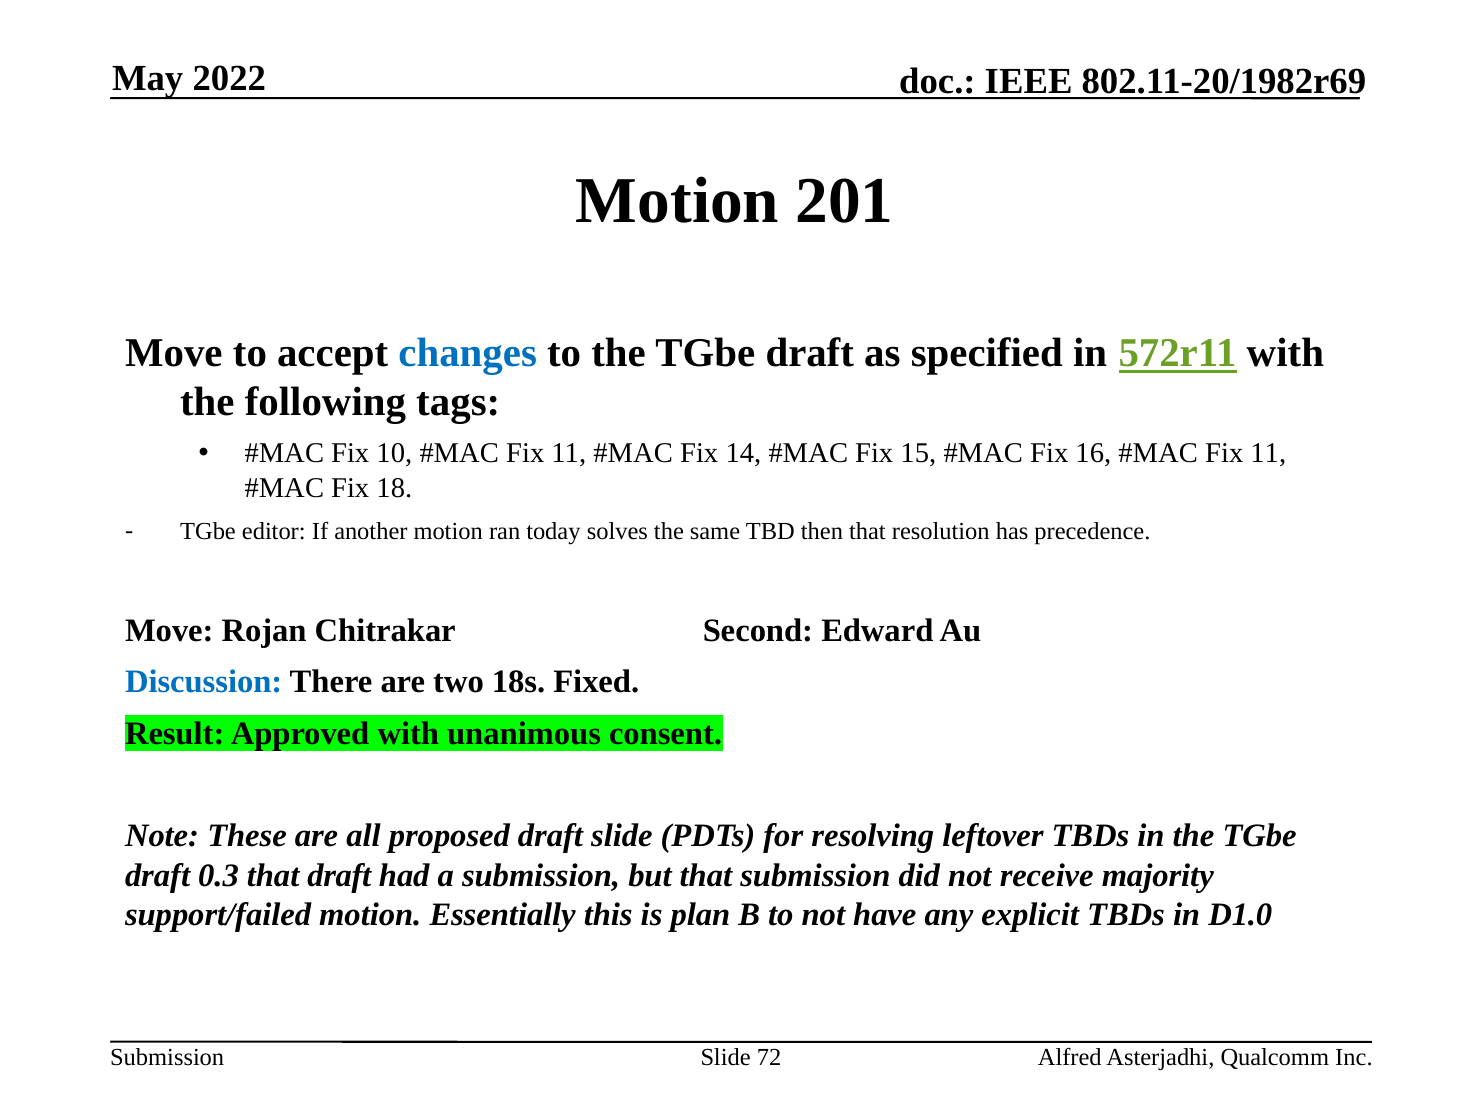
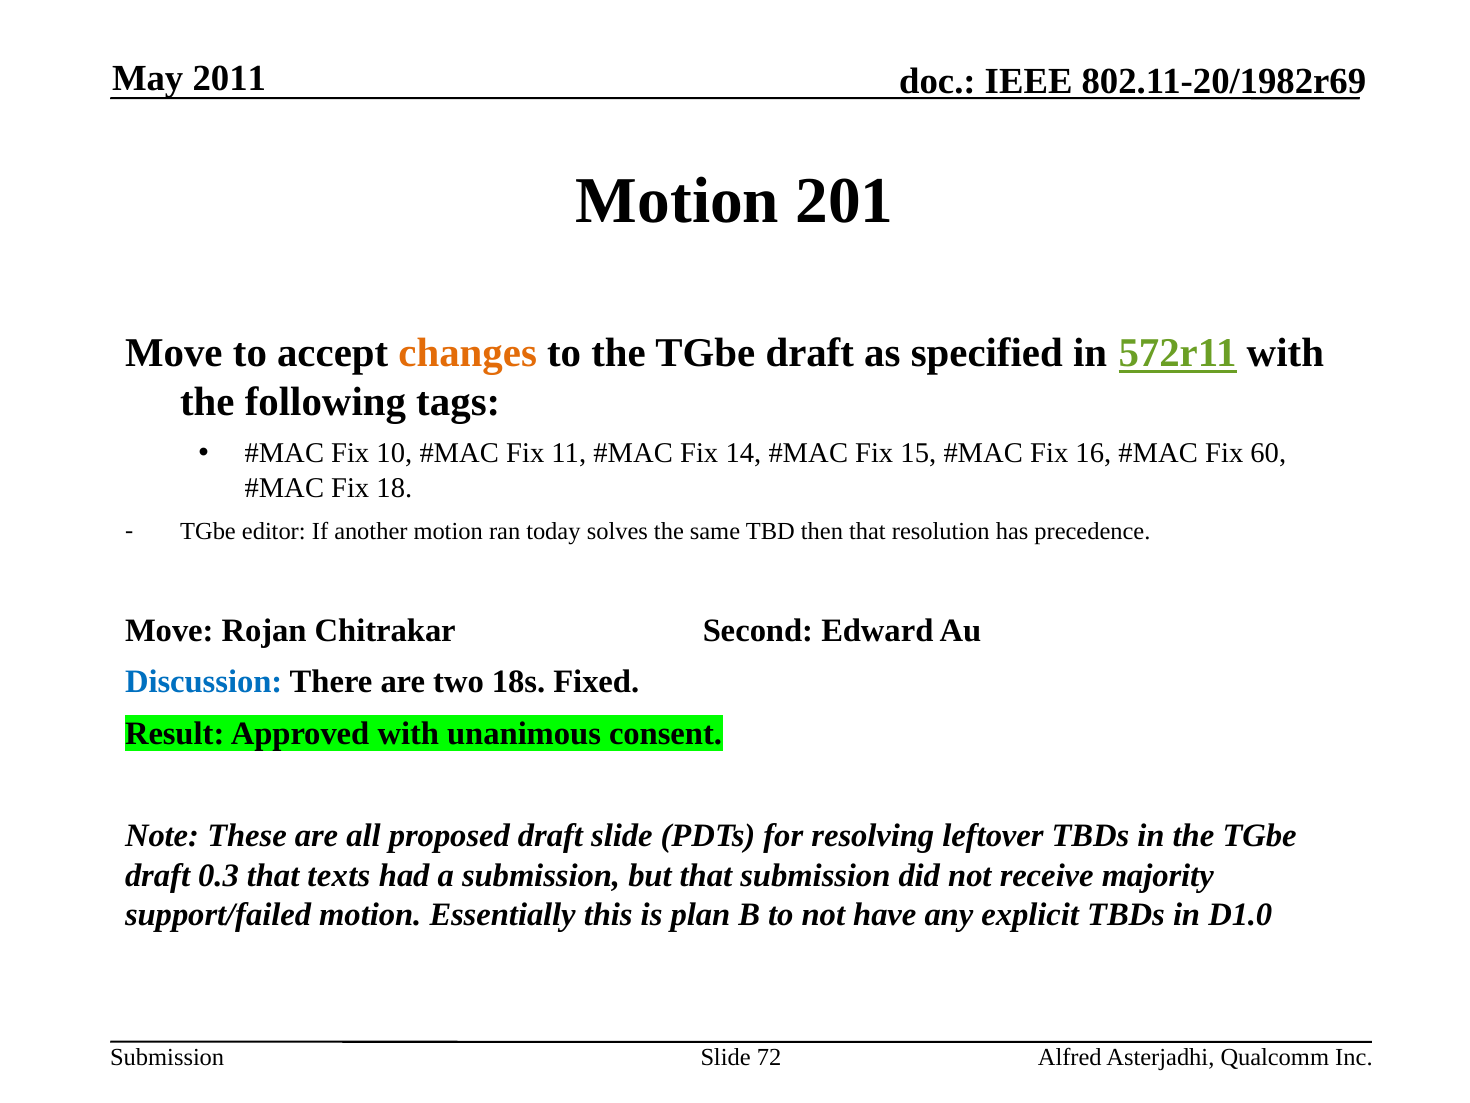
2022: 2022 -> 2011 (229, 78)
changes colour: blue -> orange (468, 353)
11: 11 -> 60 (1268, 453)
that draft: draft -> texts (339, 875)
